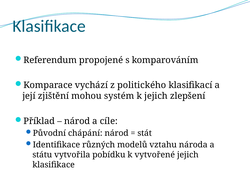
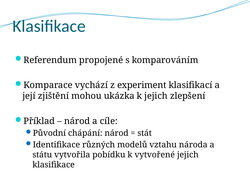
politického: politického -> experiment (142, 85)
systém: systém -> ukázka (119, 96)
